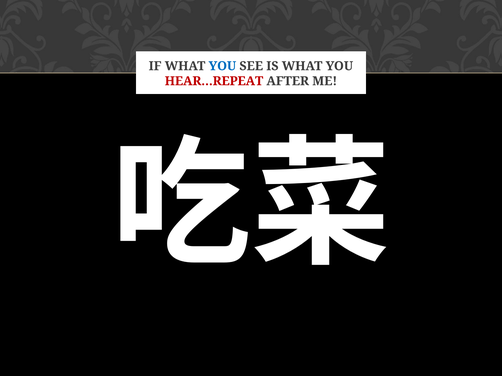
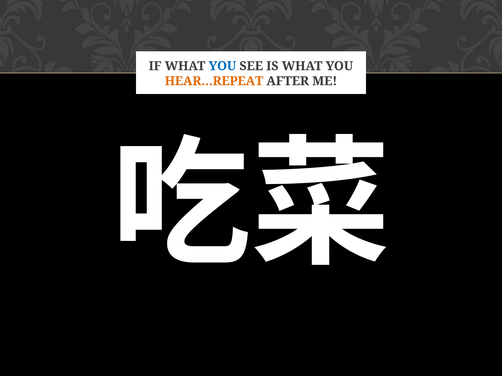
HEAR…REPEAT colour: red -> orange (214, 81)
